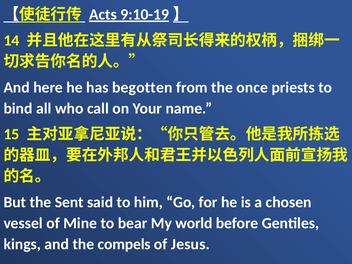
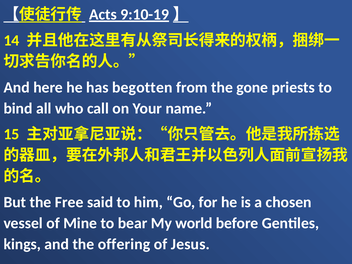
once: once -> gone (252, 87)
Sent: Sent -> Free (69, 202)
compels: compels -> offering (124, 244)
